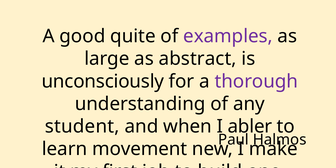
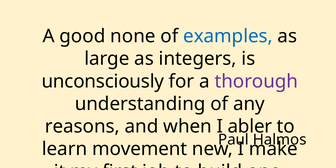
quite: quite -> none (133, 36)
examples colour: purple -> blue (228, 36)
abstract: abstract -> integers (198, 59)
student: student -> reasons (82, 126)
